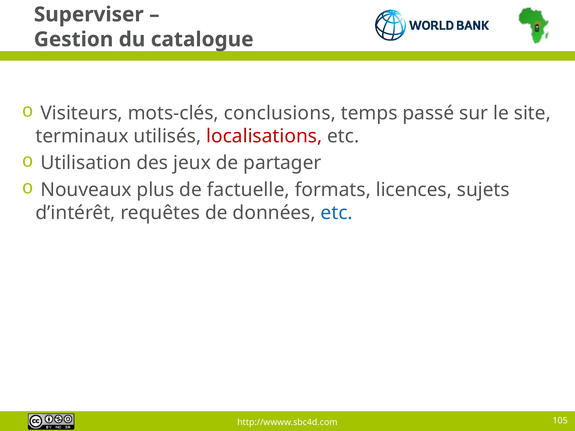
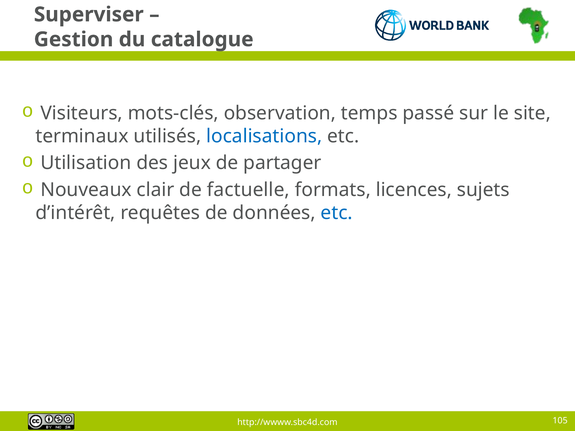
conclusions: conclusions -> observation (280, 113)
localisations colour: red -> blue (264, 136)
plus: plus -> clair (155, 190)
